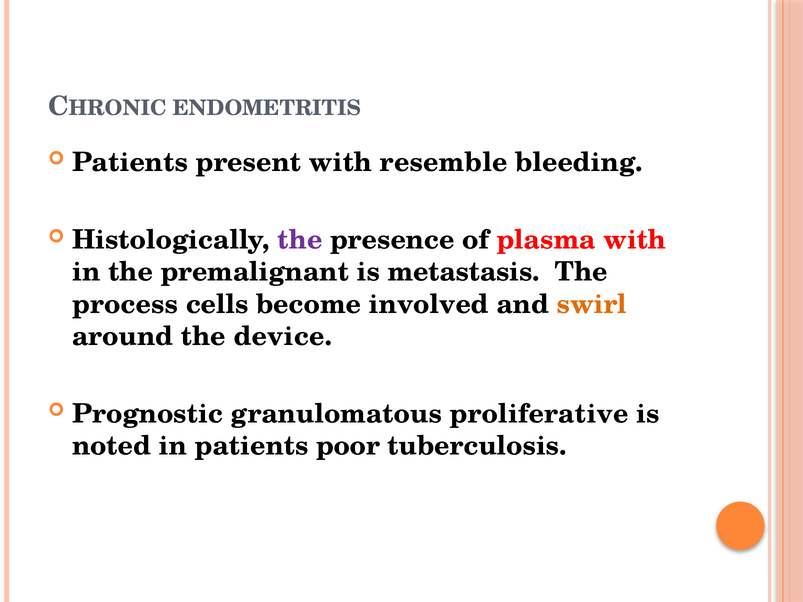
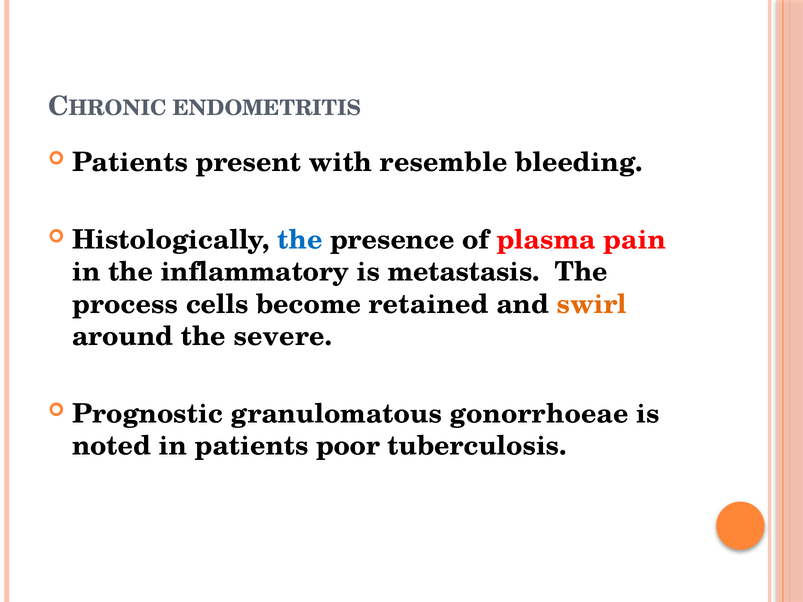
the colour: purple -> blue (300, 240)
plasma with: with -> pain (635, 240)
premalignant: premalignant -> inflammatory (255, 272)
involved: involved -> retained (429, 304)
device: device -> severe (283, 336)
proliferative: proliferative -> gonorrhoeae (539, 414)
